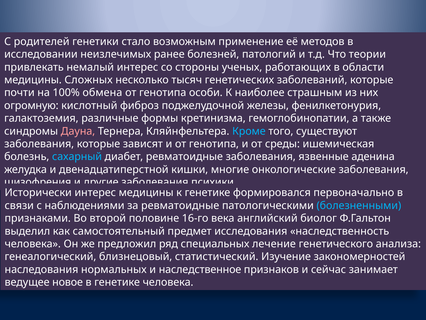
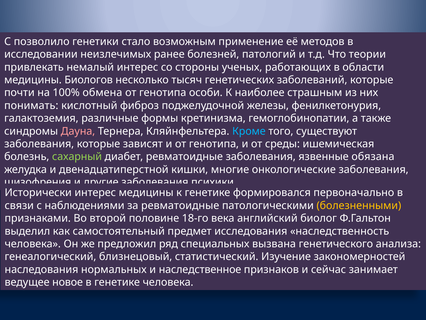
родителей: родителей -> позволило (42, 41)
Сложных: Сложных -> Биологов (89, 80)
огромную: огромную -> понимать (31, 105)
сахарный colour: light blue -> light green (77, 157)
аденина: аденина -> обязана (373, 157)
болезненными colour: light blue -> yellow (359, 205)
16-го: 16-го -> 18-го (195, 218)
лечение: лечение -> вызвана (274, 244)
